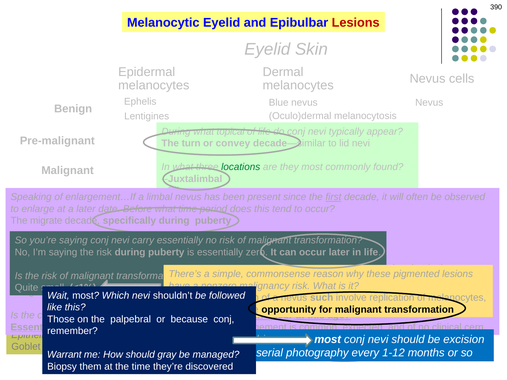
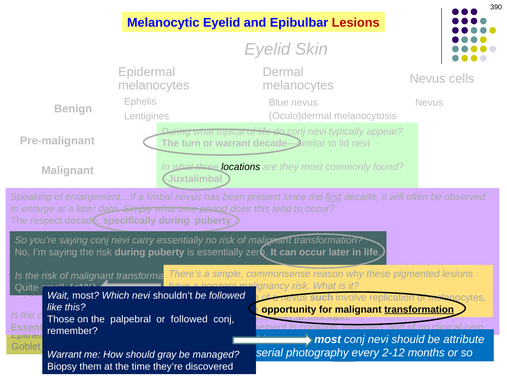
or convey: convey -> warrant (233, 143)
locations colour: green -> black (241, 167)
Before: Before -> Simply (138, 209)
migrate: migrate -> respect (46, 221)
transformation underline: none -> present (419, 310)
because: because -> followed (189, 319)
excision: excision -> attribute (464, 340)
1-12: 1-12 -> 2-12 (393, 353)
